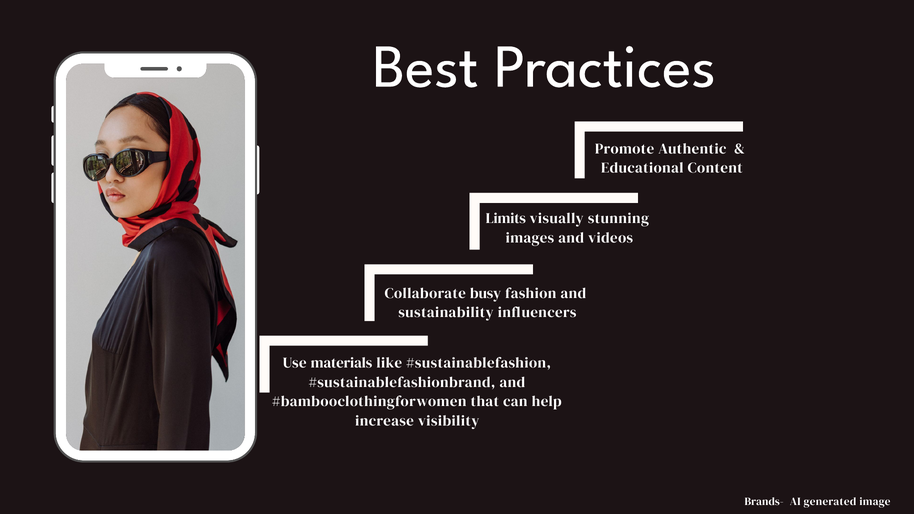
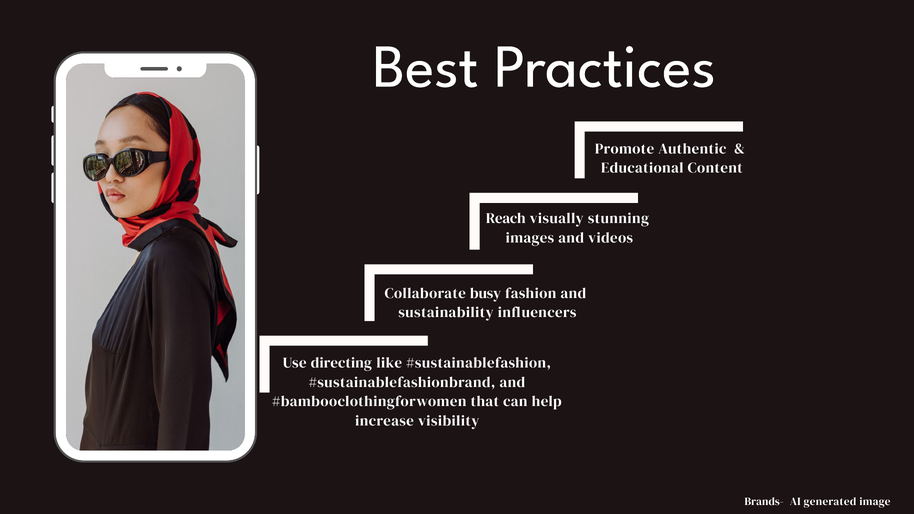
Limits: Limits -> Reach (506, 219)
materials: materials -> directing (341, 363)
